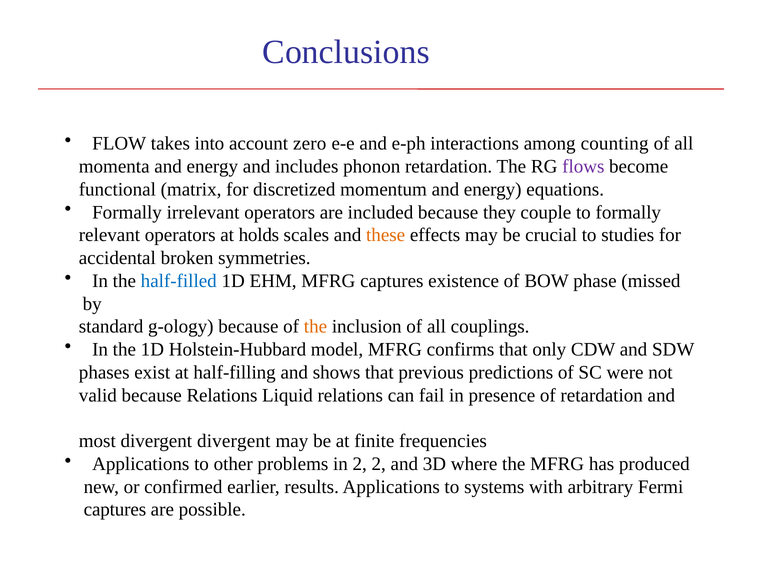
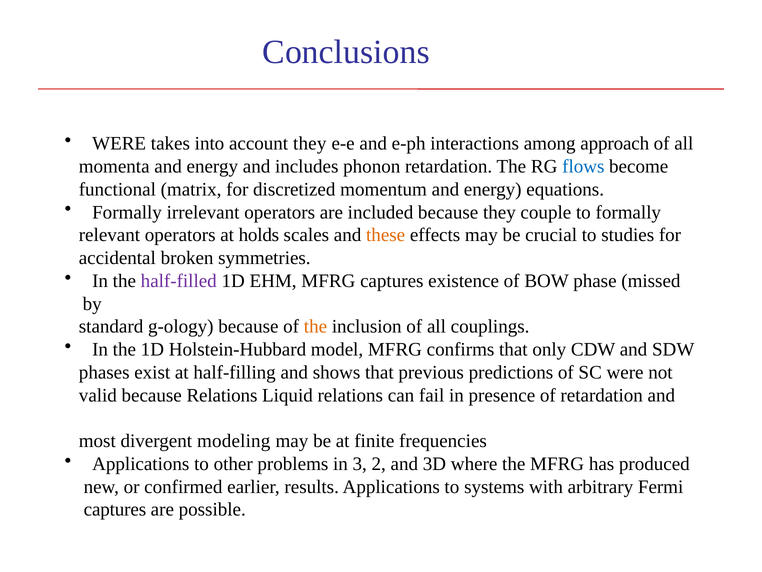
FLOW: FLOW -> WERE (119, 143)
account zero: zero -> they (310, 143)
counting: counting -> approach (615, 143)
flows colour: purple -> blue (583, 166)
half-filled colour: blue -> purple (179, 281)
divergent divergent: divergent -> modeling (234, 441)
in 2: 2 -> 3 (360, 464)
